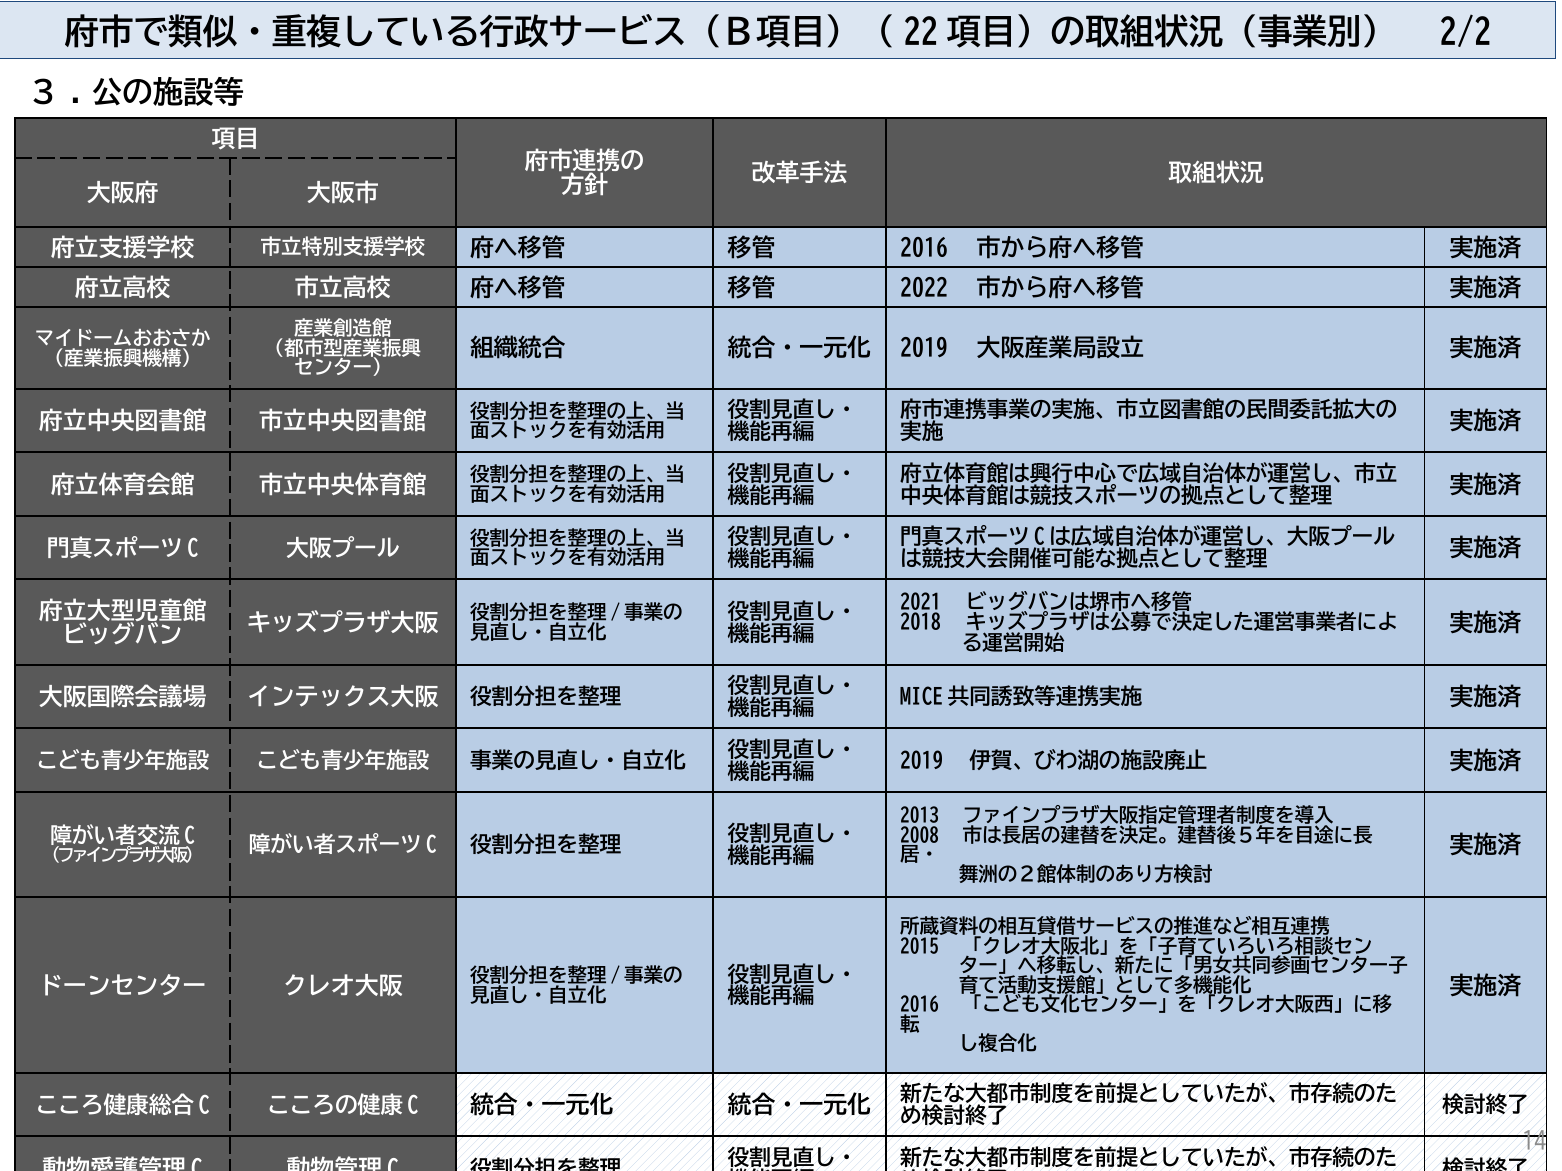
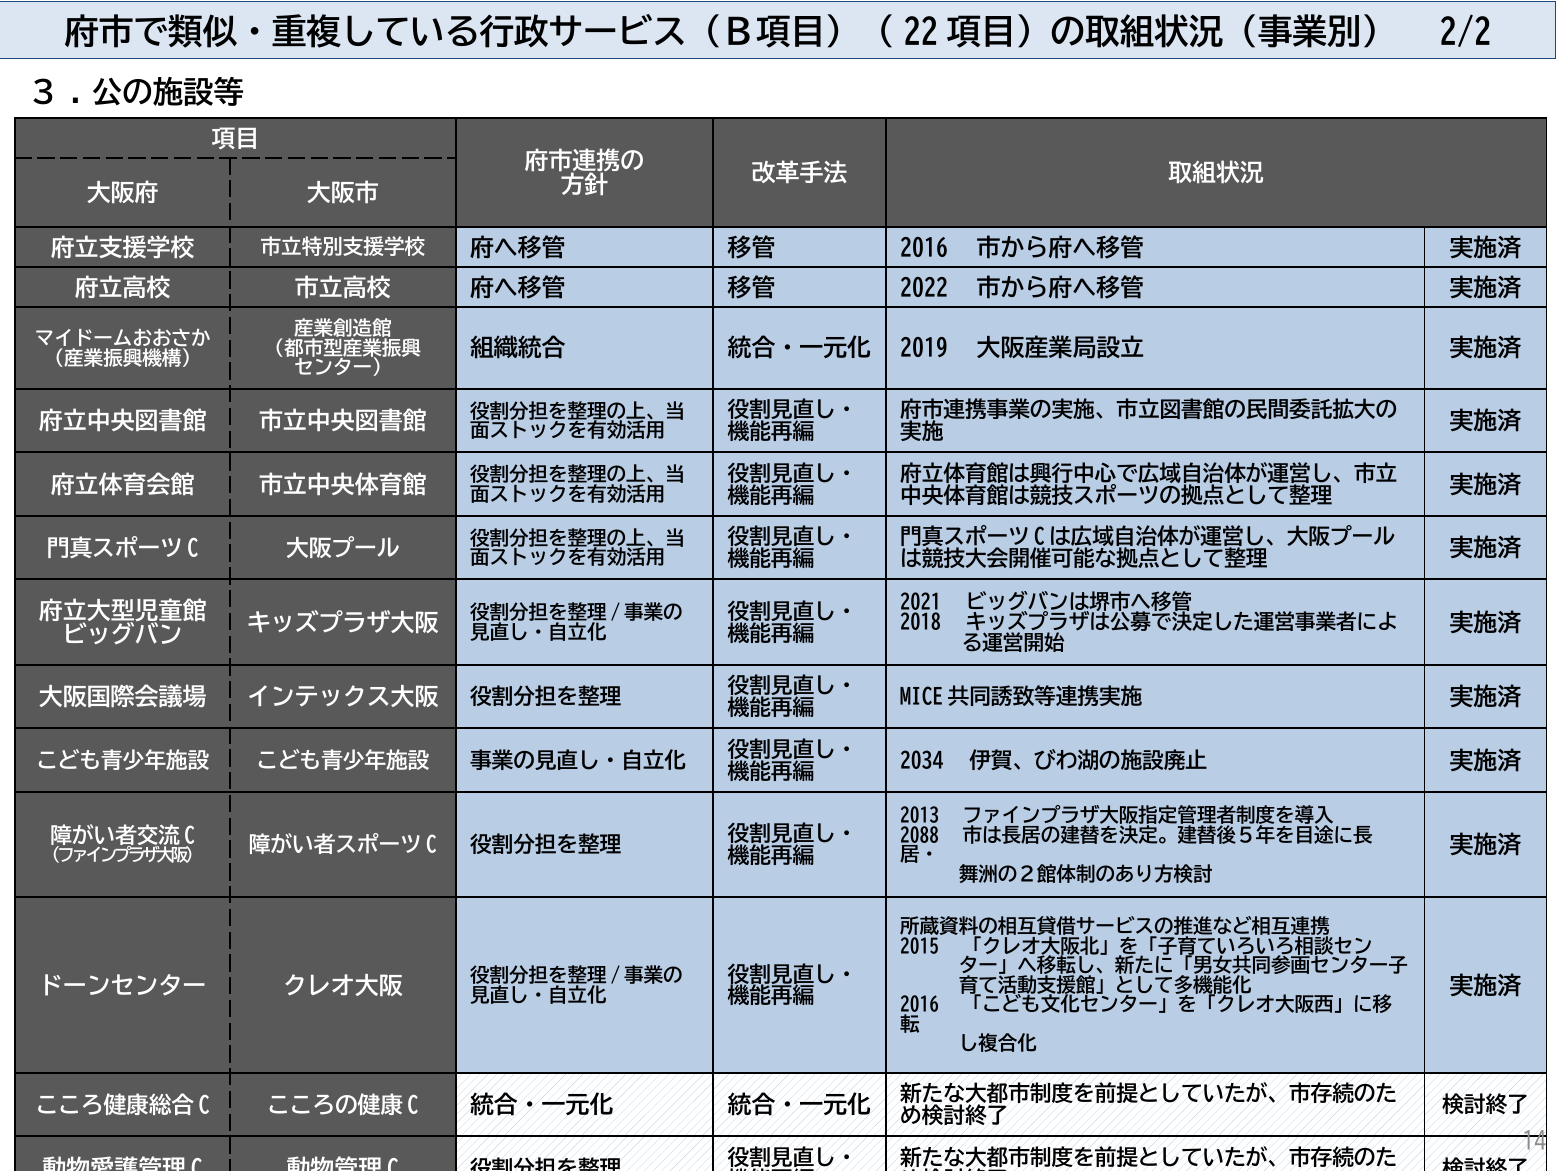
2019: 2019 -> 2034 (922, 761)
2008: 2008 -> 2088 (920, 836)
